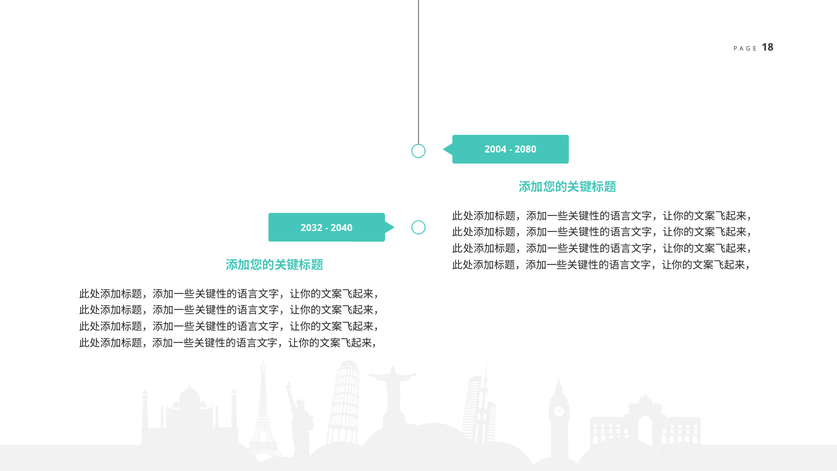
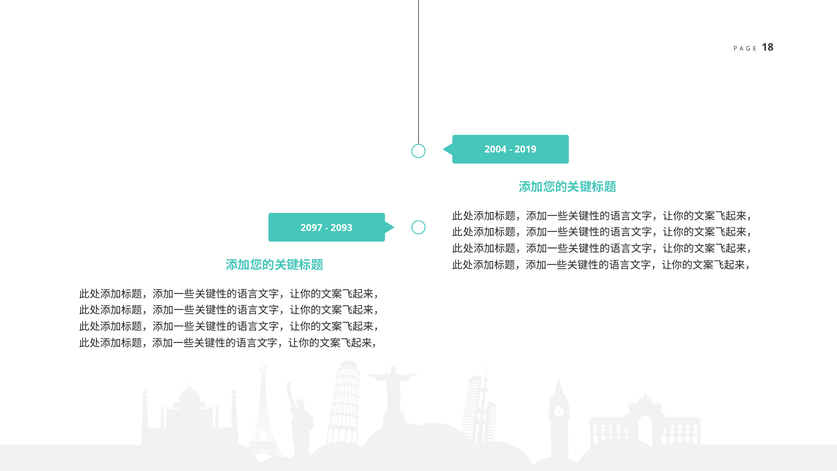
2080: 2080 -> 2019 (525, 149)
2032: 2032 -> 2097 (312, 228)
2040: 2040 -> 2093 (342, 228)
